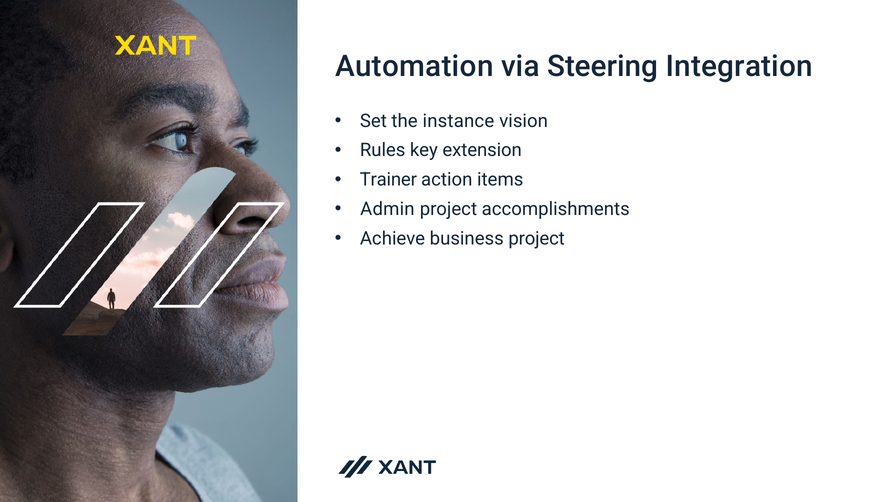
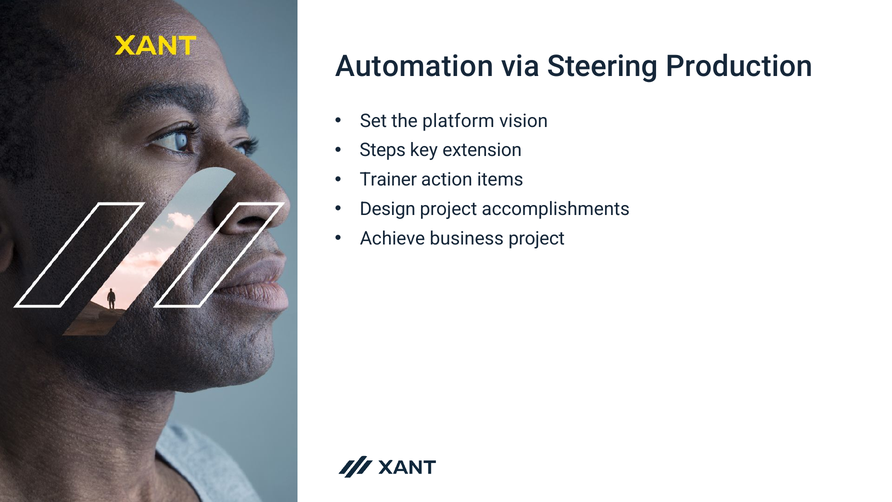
Integration: Integration -> Production (739, 66)
instance: instance -> platform (458, 121)
Rules: Rules -> Steps (383, 150)
Admin: Admin -> Design (388, 209)
